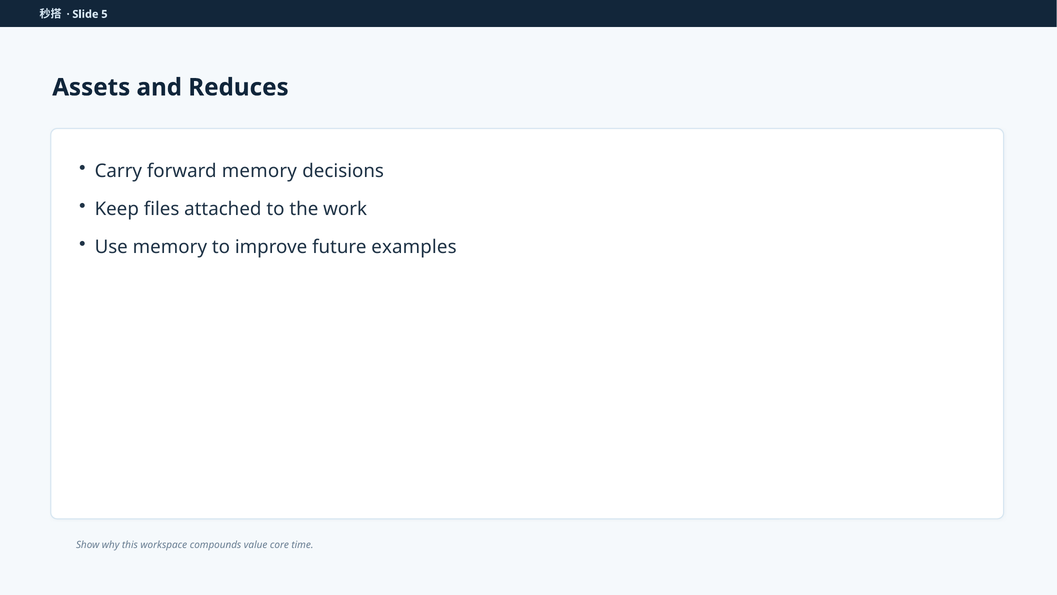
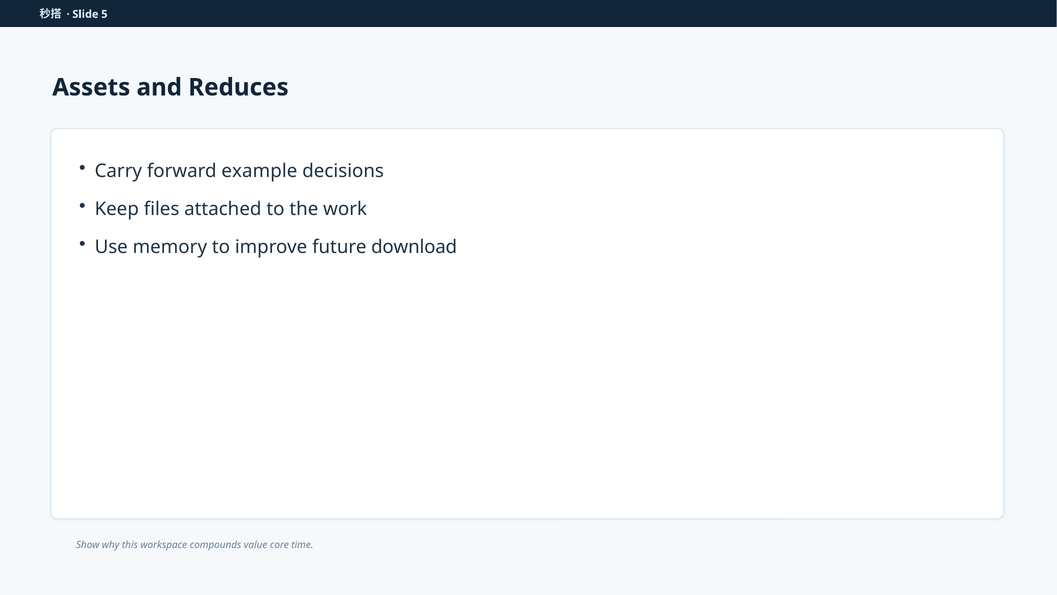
forward memory: memory -> example (259, 171)
examples: examples -> download (414, 247)
